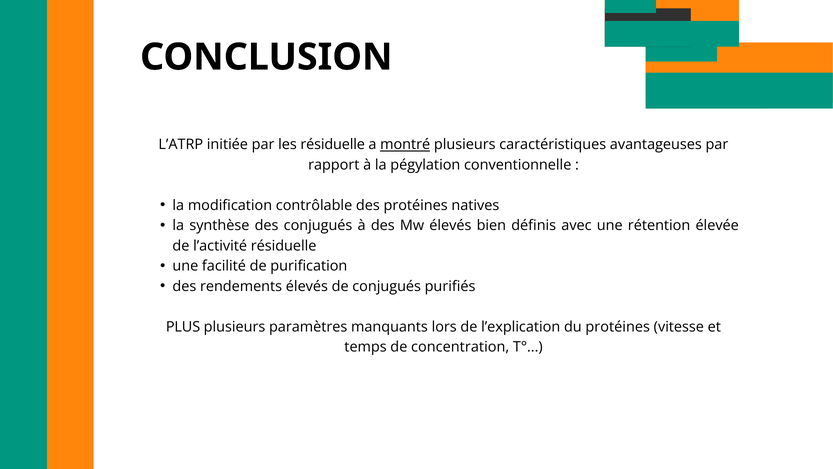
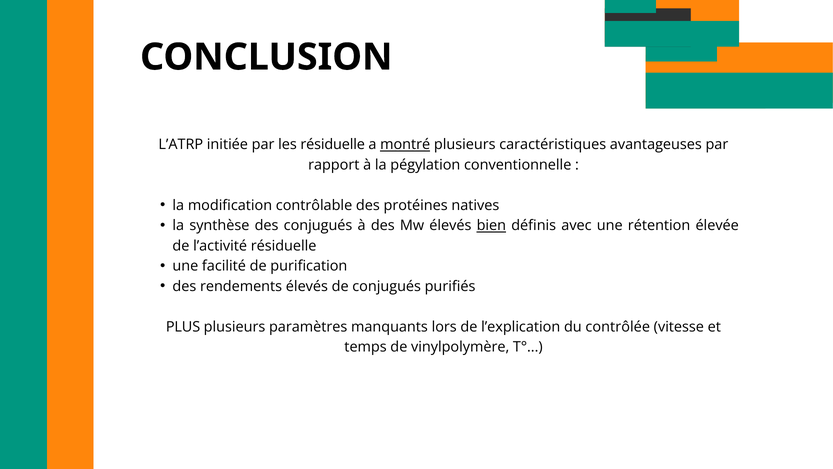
bien underline: none -> present (491, 225)
du protéines: protéines -> contrôlée (618, 327)
concentration: concentration -> vinylpolymère (460, 347)
